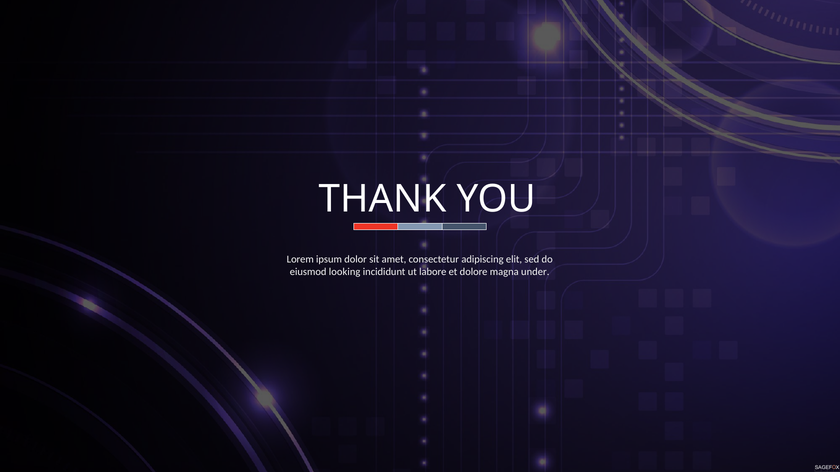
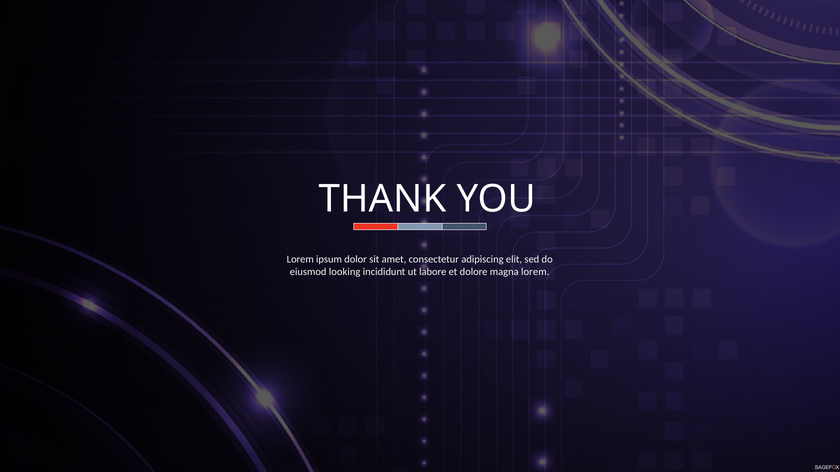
magna under: under -> lorem (535, 272)
